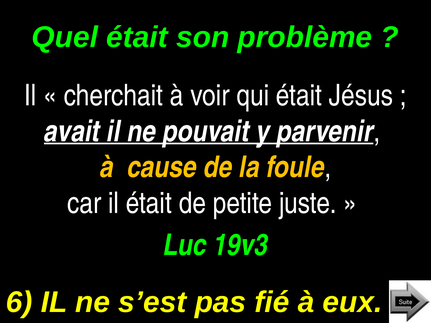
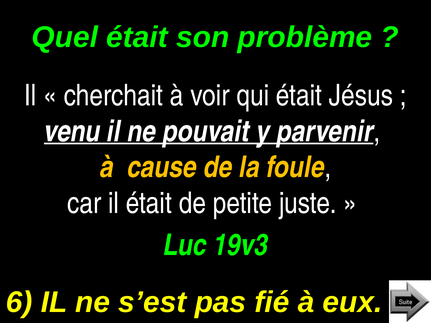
avait: avait -> venu (72, 132)
